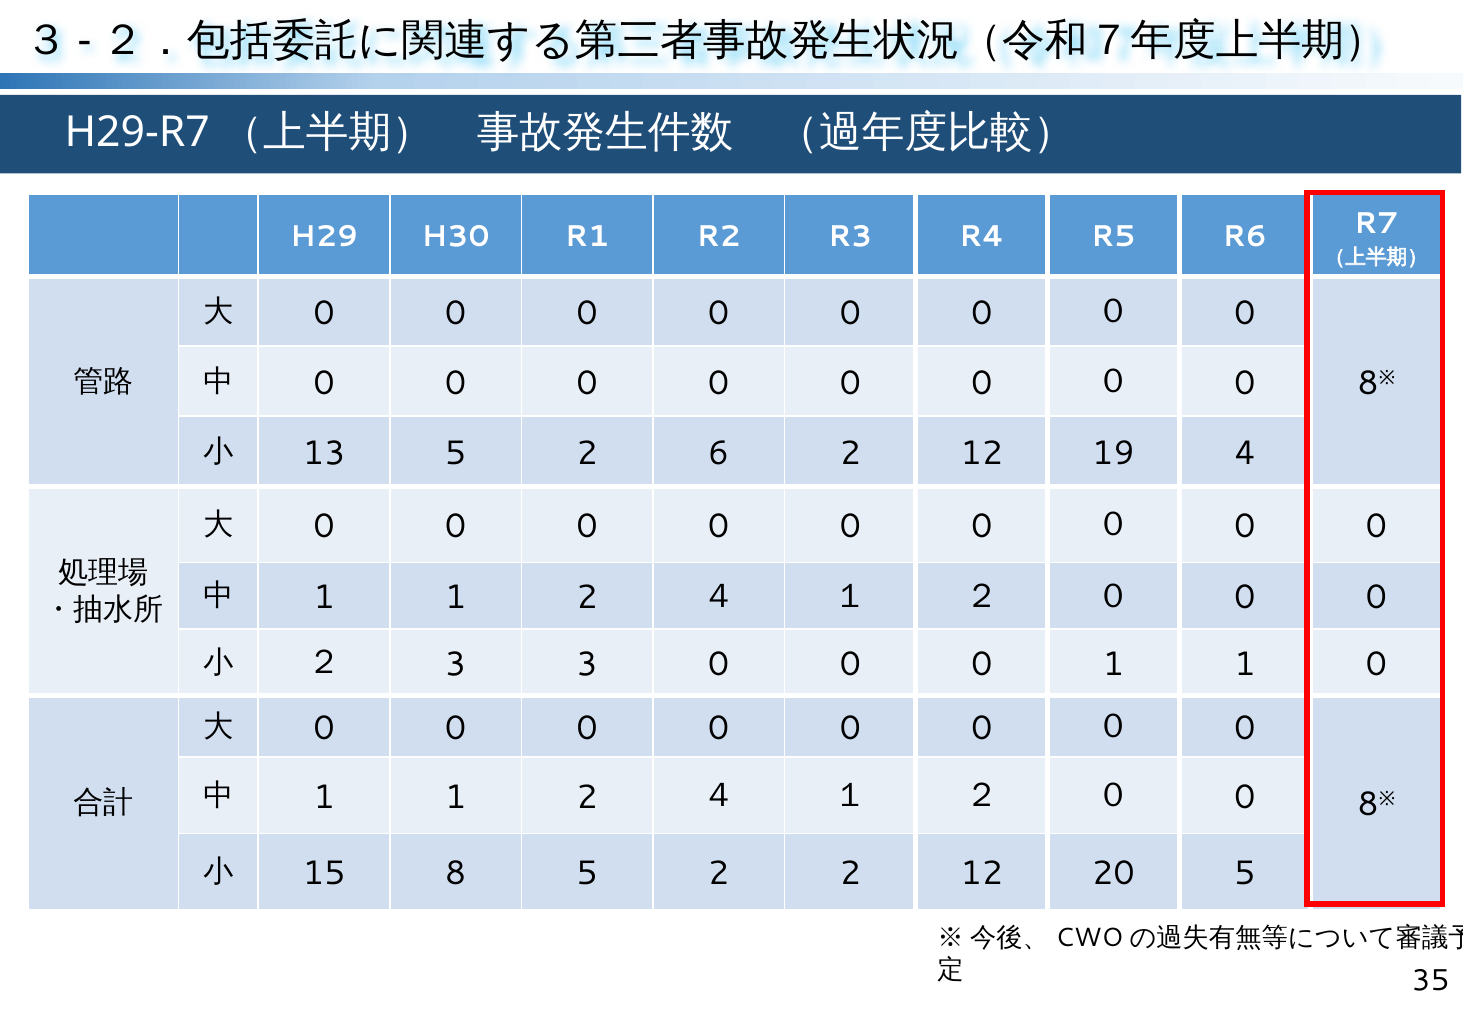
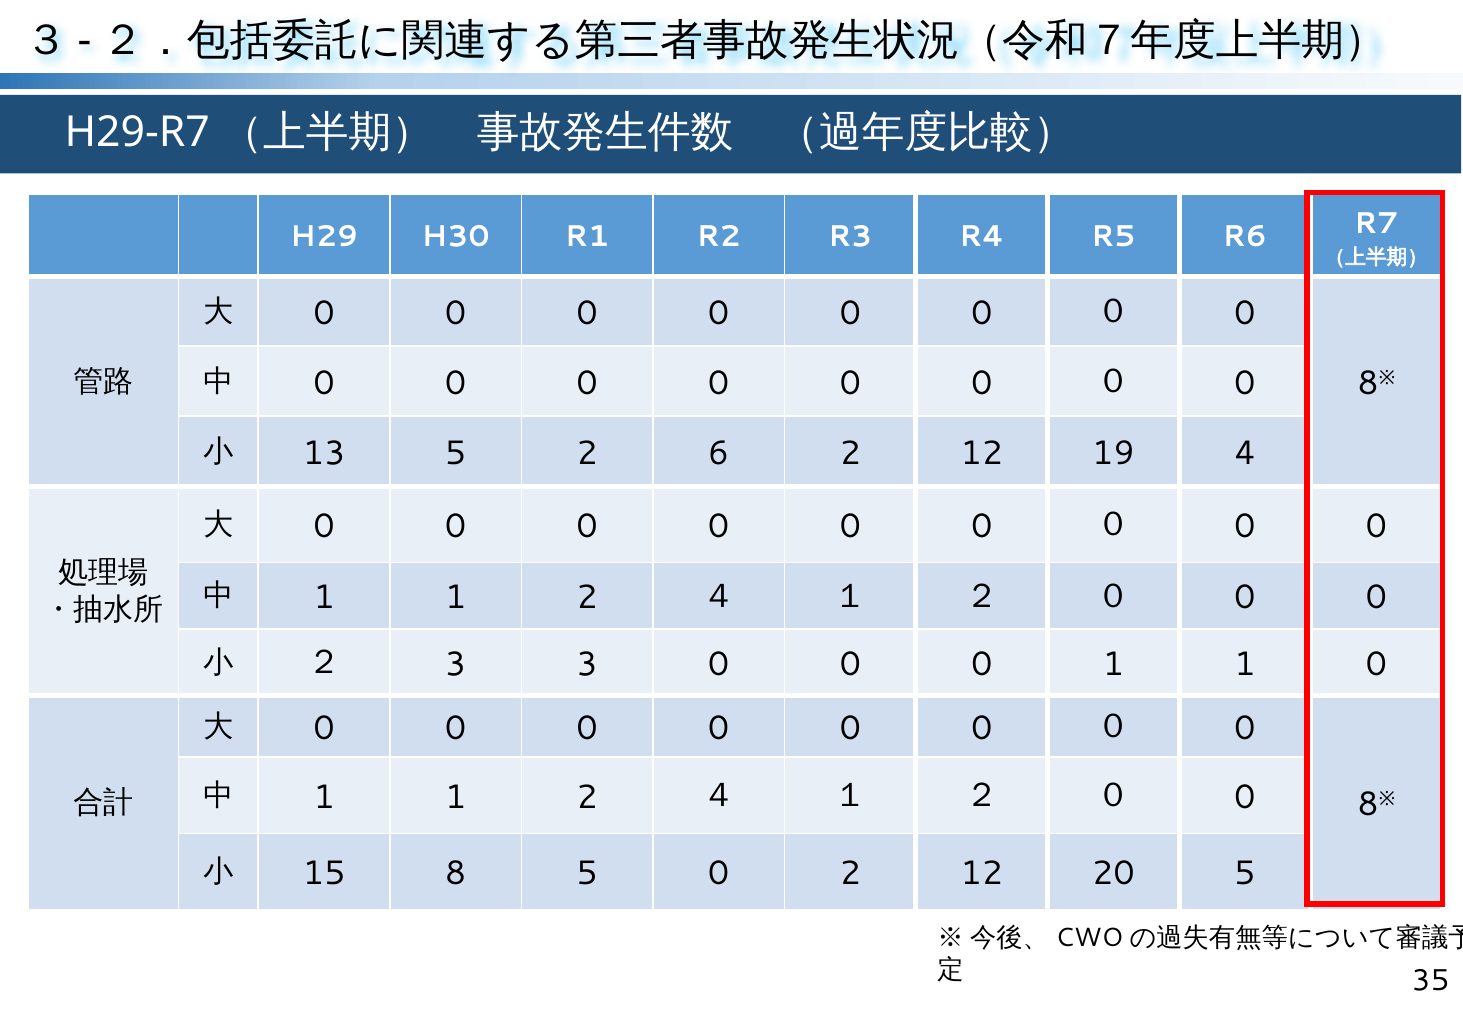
8 5 2: 2 -> 0 (719, 873)
